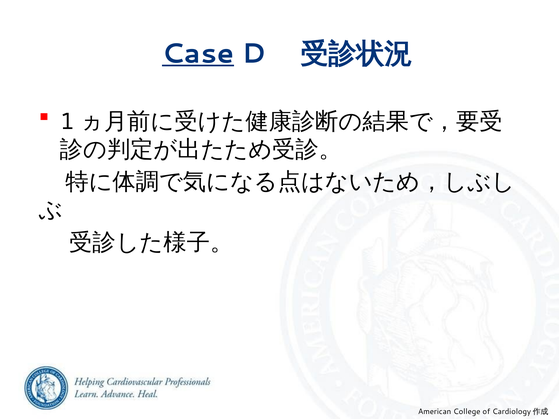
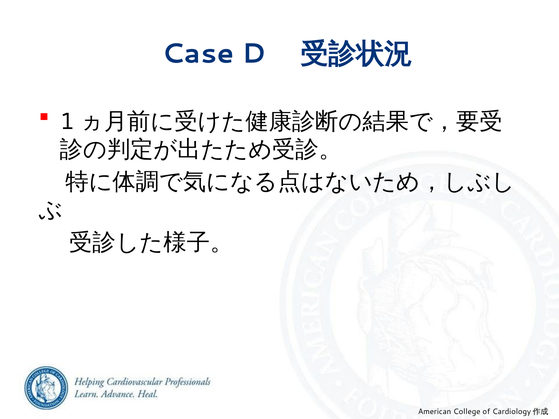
Case underline: present -> none (198, 54)
